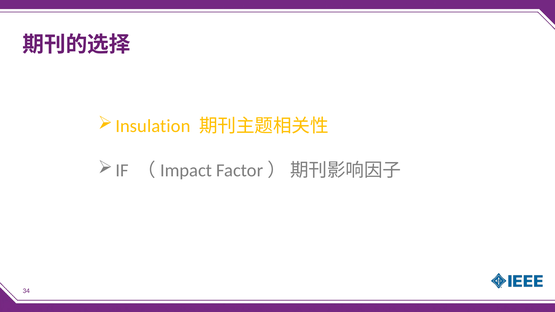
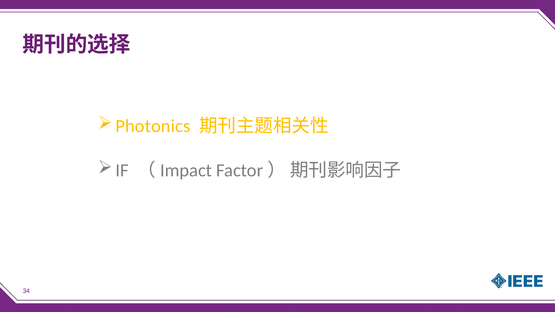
Insulation: Insulation -> Photonics (153, 126)
